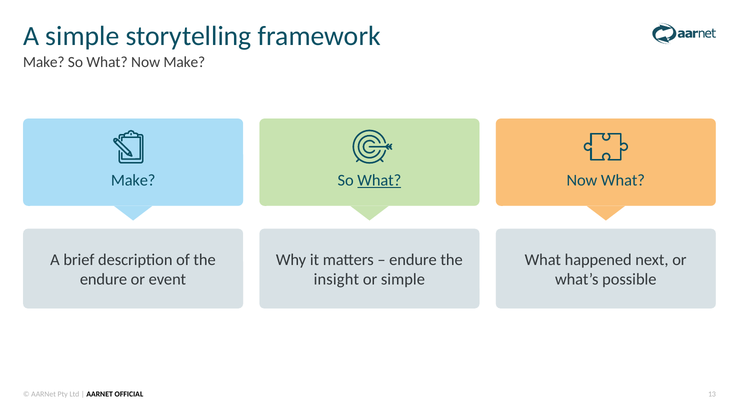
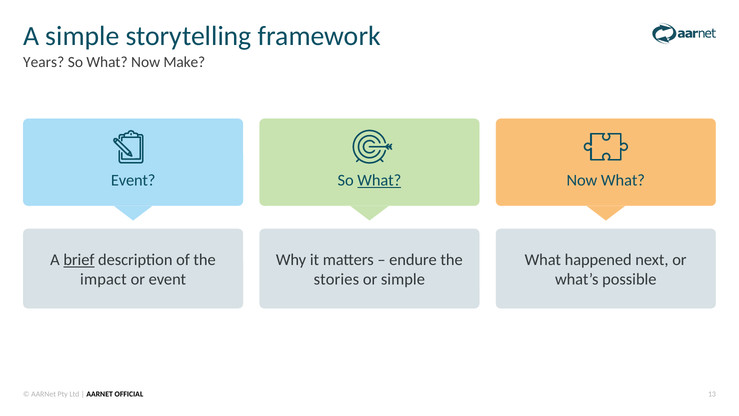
Make: Make -> Years (44, 62)
Make: Make -> Event (133, 180)
brief underline: none -> present (79, 260)
endure: endure -> impact (103, 279)
insight: insight -> stories (336, 279)
